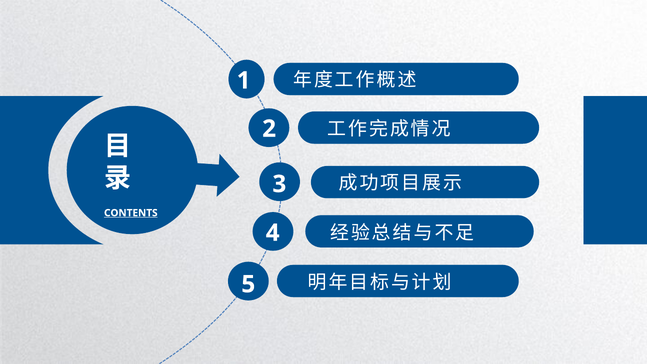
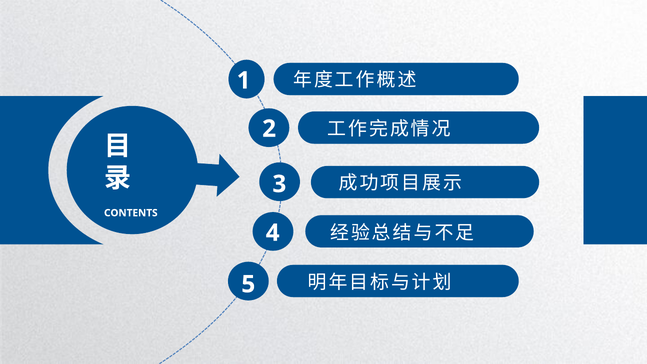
CONTENTS underline: present -> none (131, 213)
